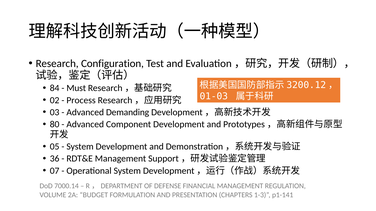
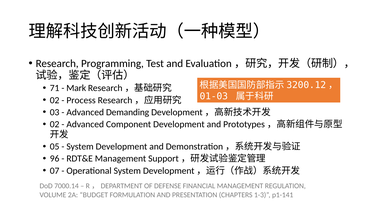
Configuration: Configuration -> Programming (112, 64)
84: 84 -> 71 (55, 88)
Must: Must -> Mark (76, 88)
80: 80 -> 02 (55, 125)
36: 36 -> 96 (55, 159)
